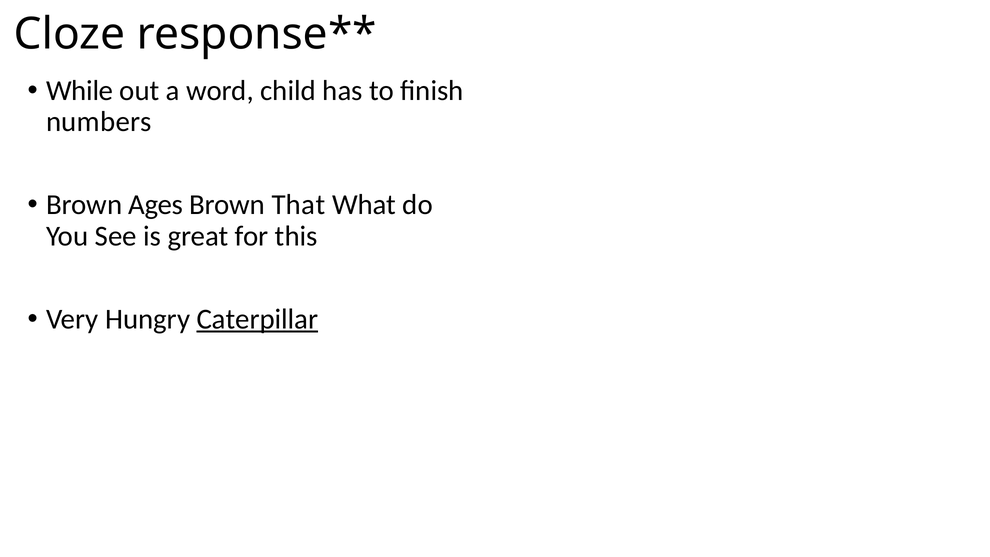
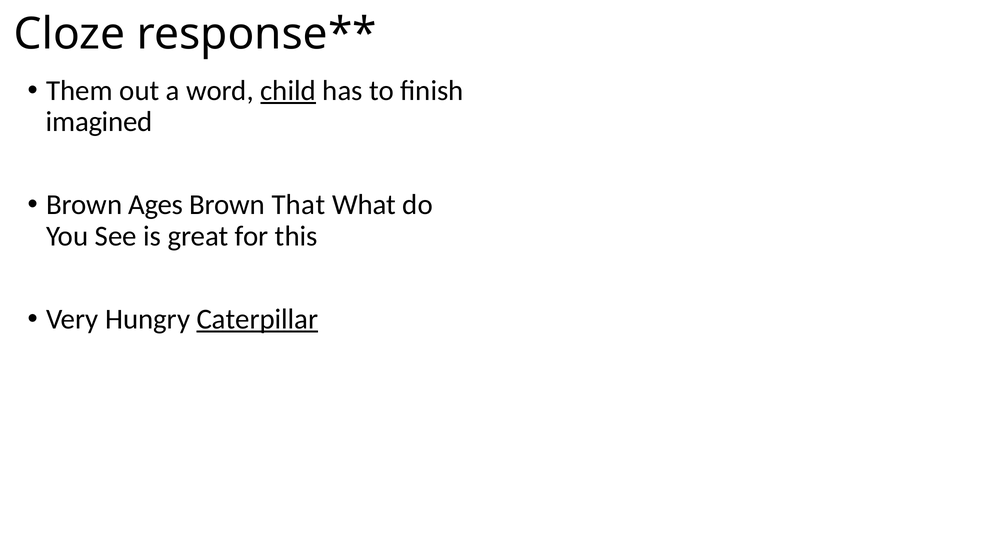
While: While -> Them (79, 91)
child underline: none -> present (288, 91)
numbers: numbers -> imagined (99, 122)
